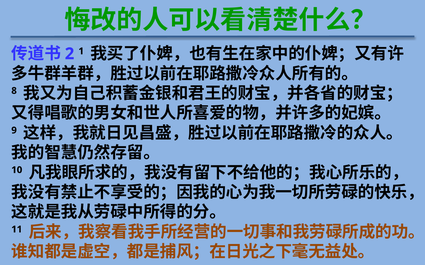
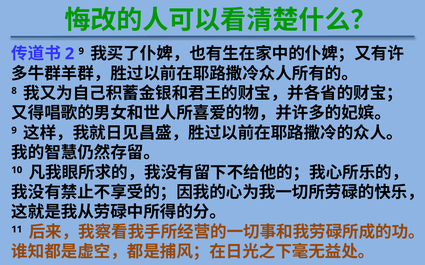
1: 1 -> 9 (81, 51)
